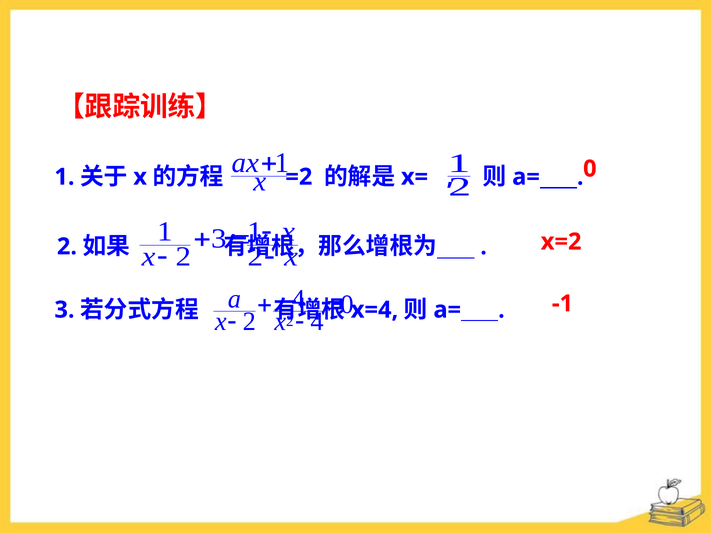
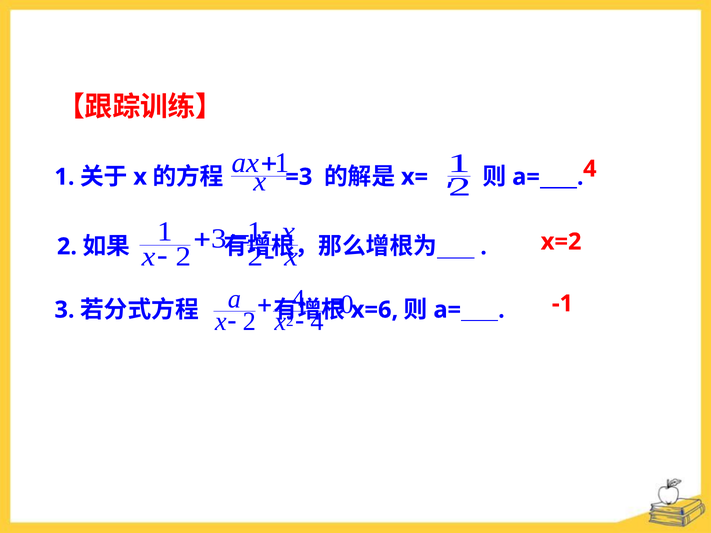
0: 0 -> 4 (590, 169)
=2: =2 -> =3 (299, 177)
x=4: x=4 -> x=6 (375, 310)
